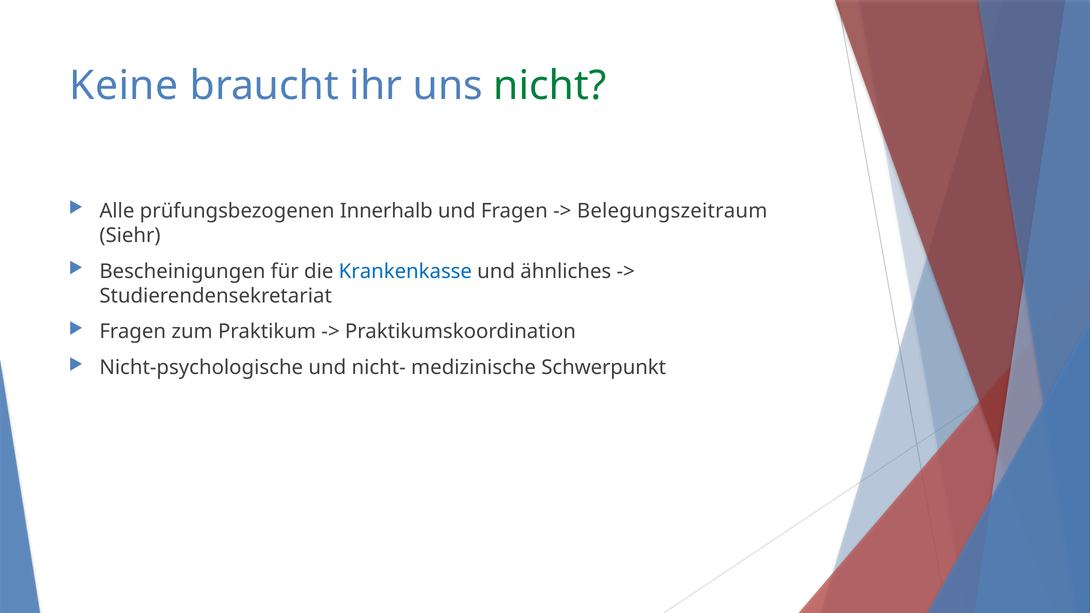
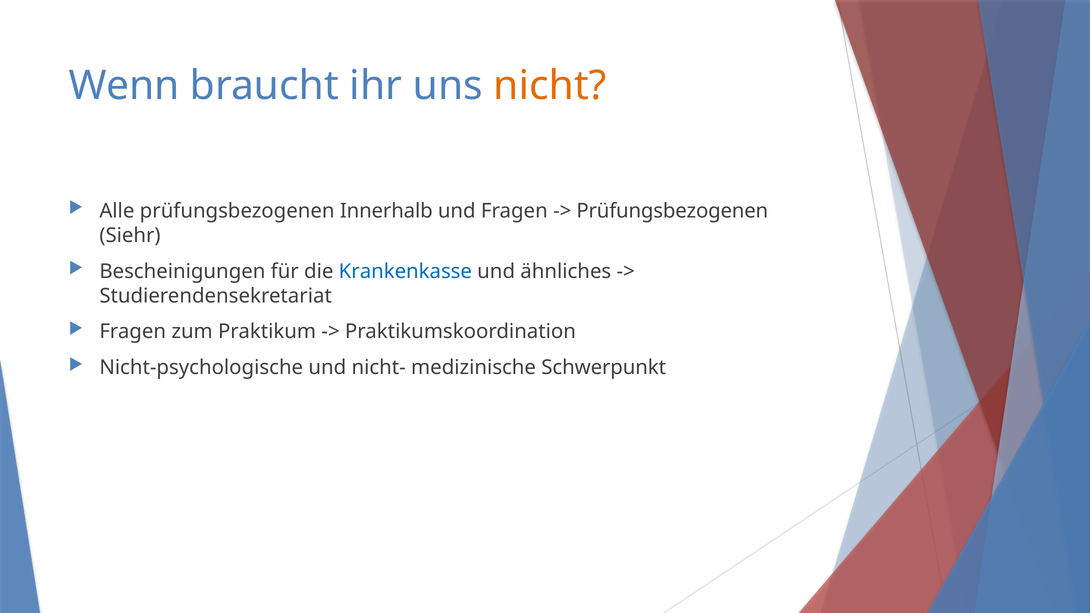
Keine: Keine -> Wenn (124, 86)
nicht colour: green -> orange (550, 86)
Belegungszeitraum: Belegungszeitraum -> Prüfungsbezogenen (672, 211)
